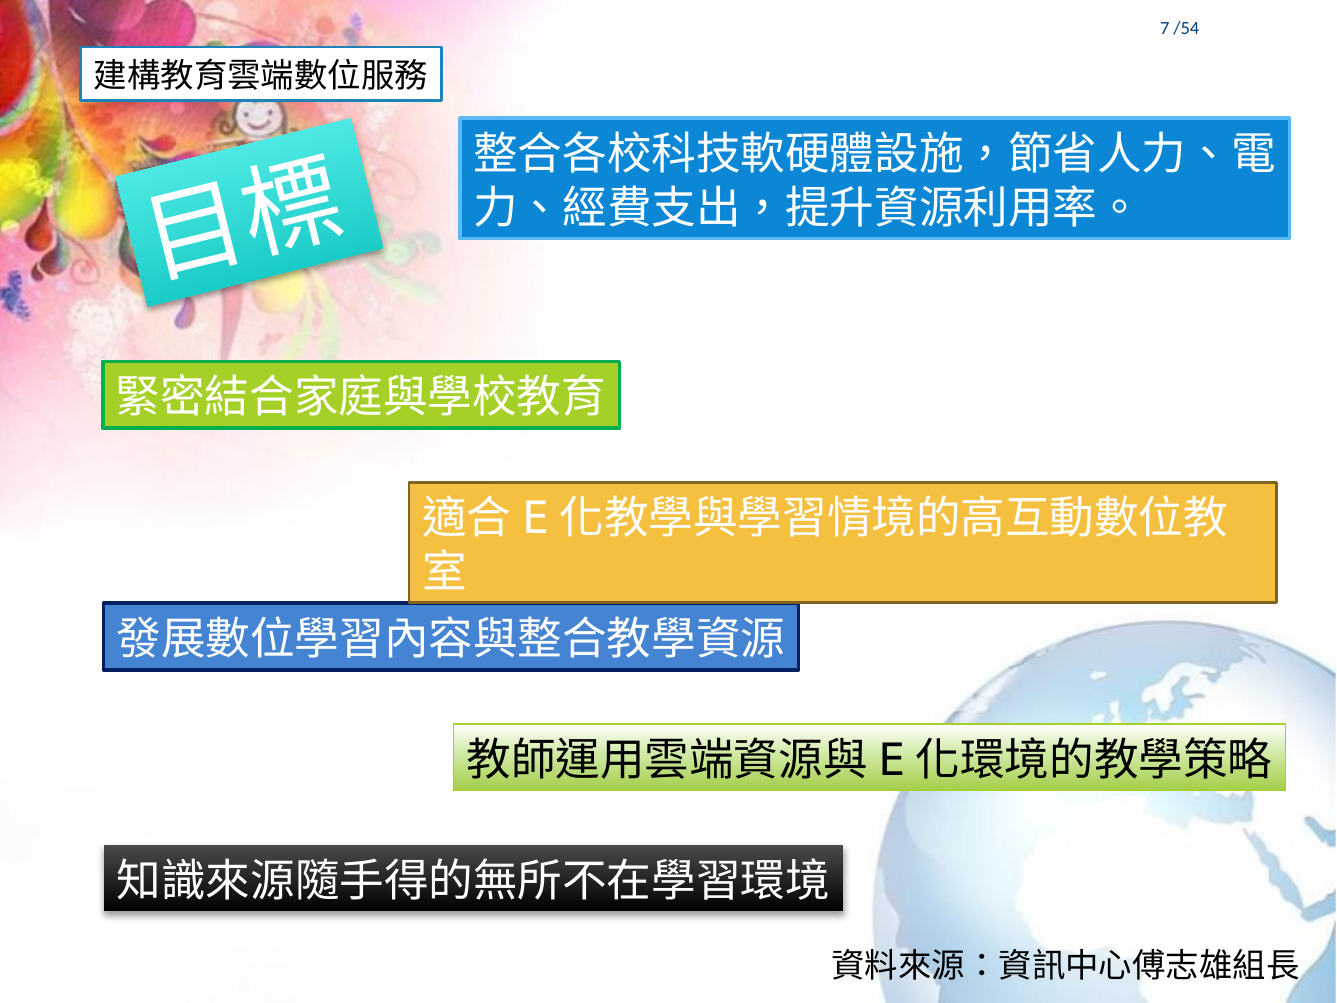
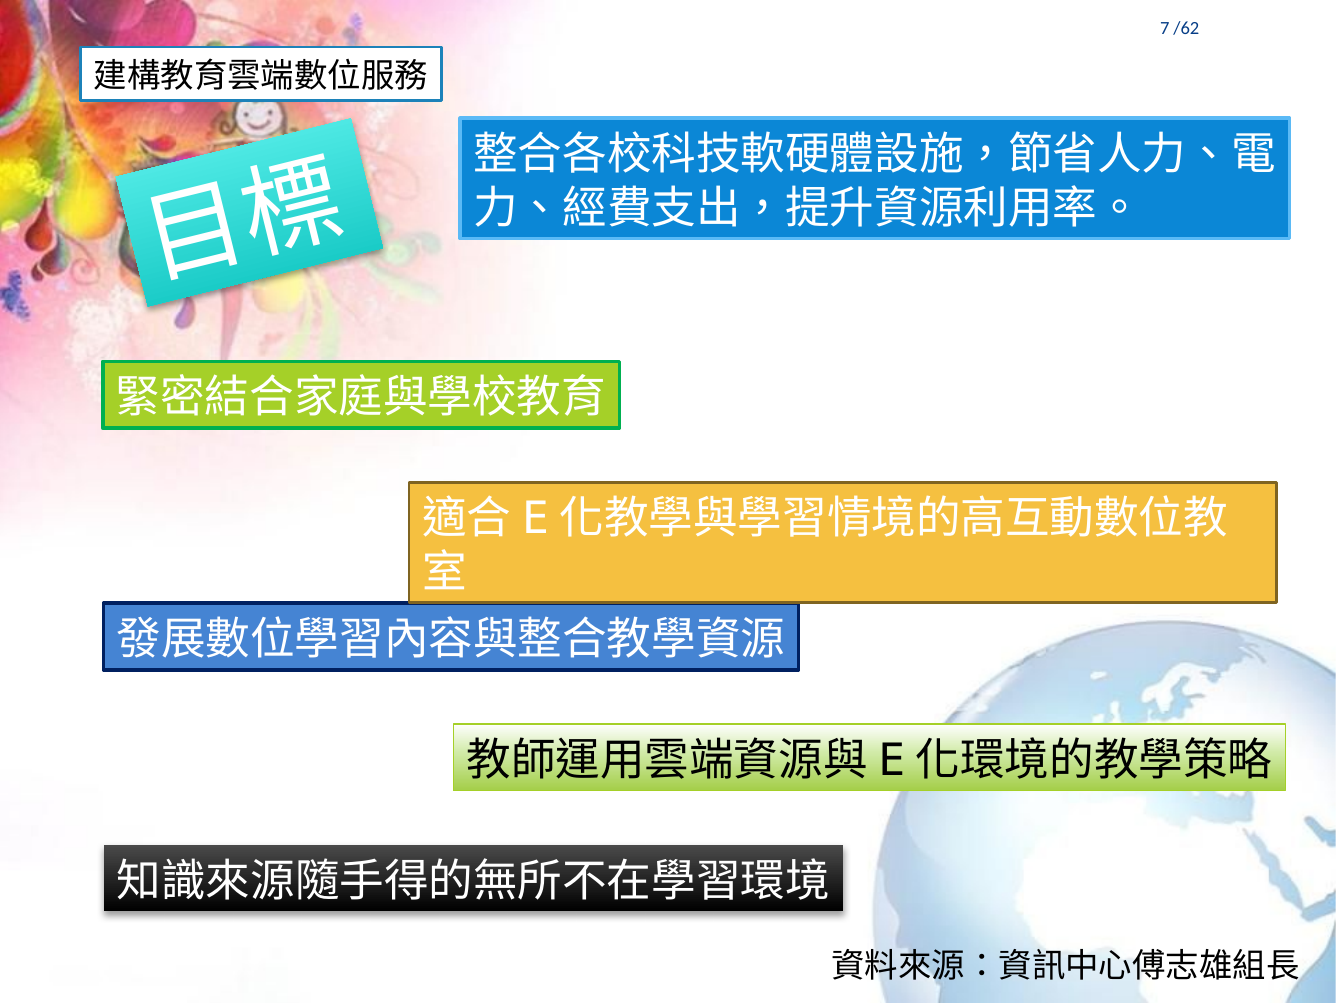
/54: /54 -> /62 (1186, 29)
